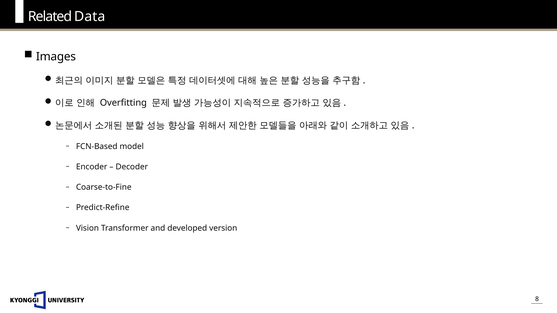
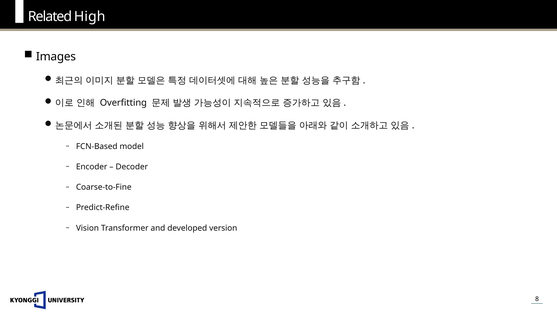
Data: Data -> High (90, 17)
